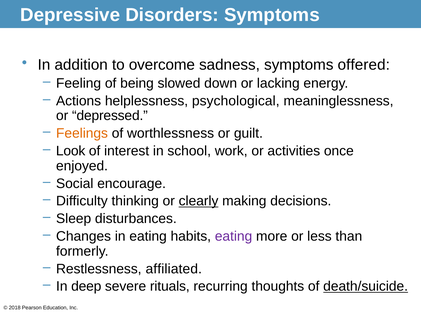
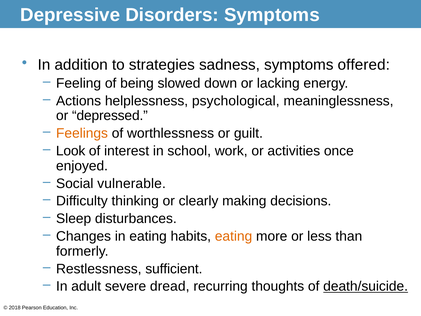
overcome: overcome -> strategies (162, 65)
encourage: encourage -> vulnerable (132, 183)
clearly underline: present -> none (199, 201)
eating colour: purple -> orange (234, 236)
affiliated: affiliated -> sufficient (174, 269)
deep: deep -> adult (86, 286)
rituals: rituals -> dread (170, 286)
